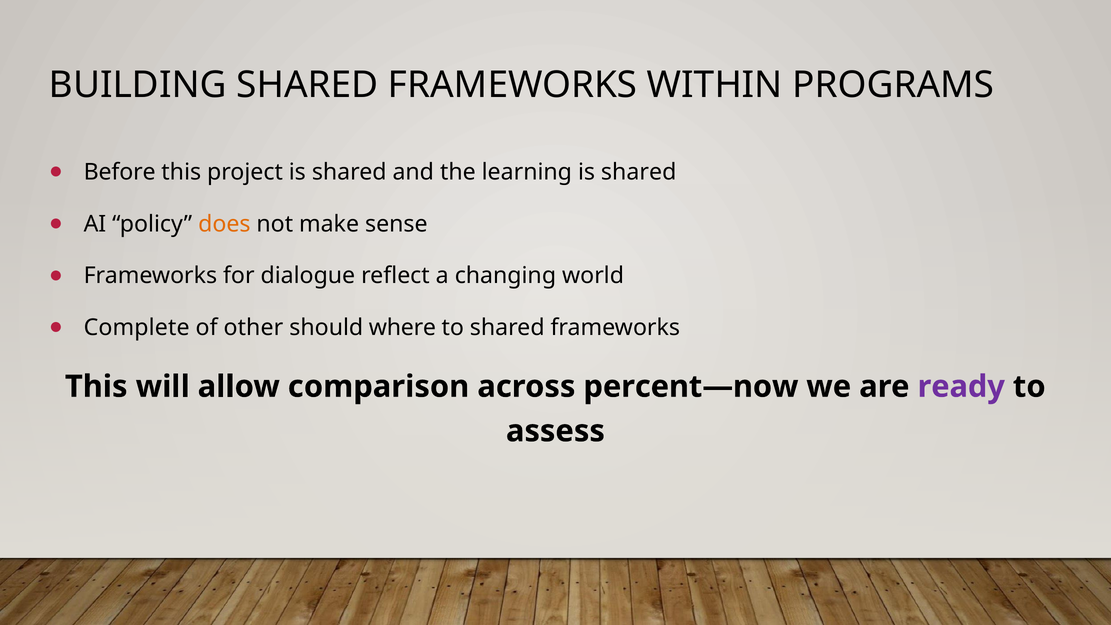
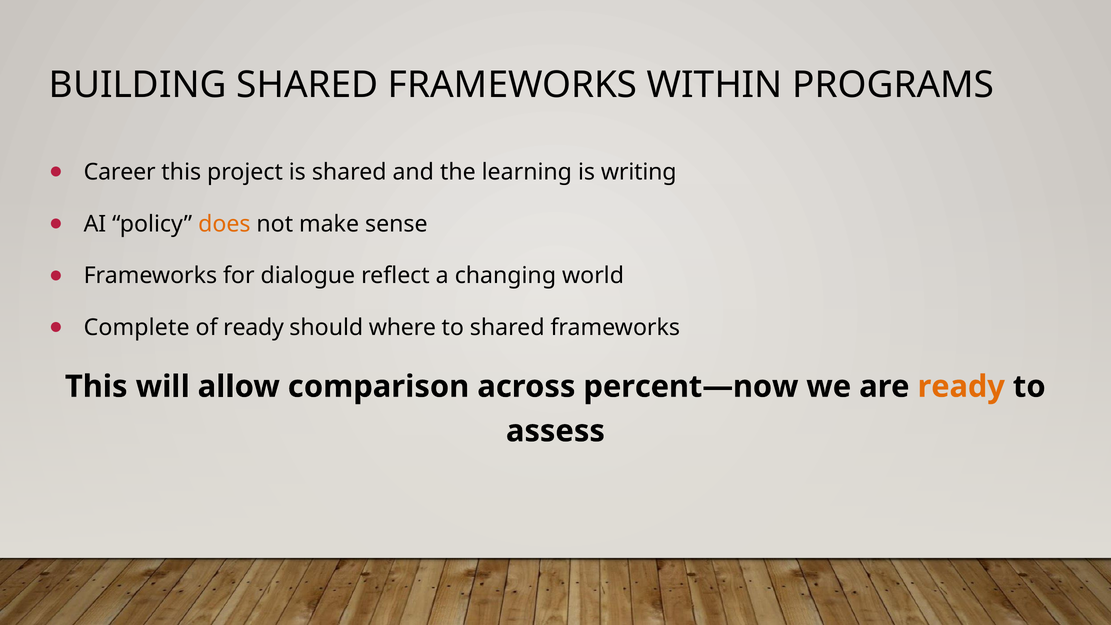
Before: Before -> Career (120, 172)
learning is shared: shared -> writing (639, 172)
of other: other -> ready (254, 328)
ready colour: purple -> orange (961, 387)
